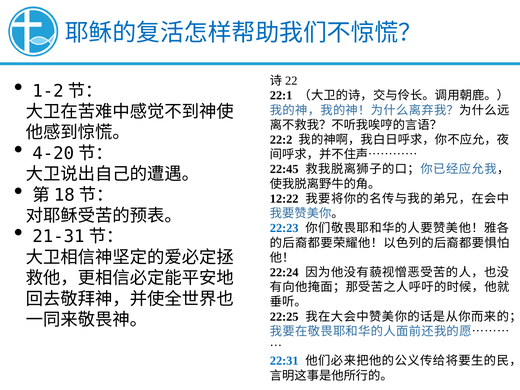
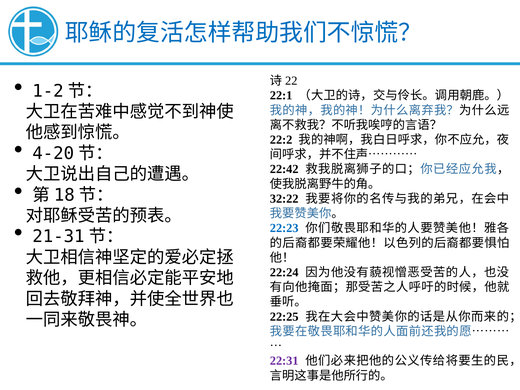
22:45: 22:45 -> 22:42 (284, 169)
12:22: 12:22 -> 32:22 (284, 199)
22:31 colour: blue -> purple (284, 361)
